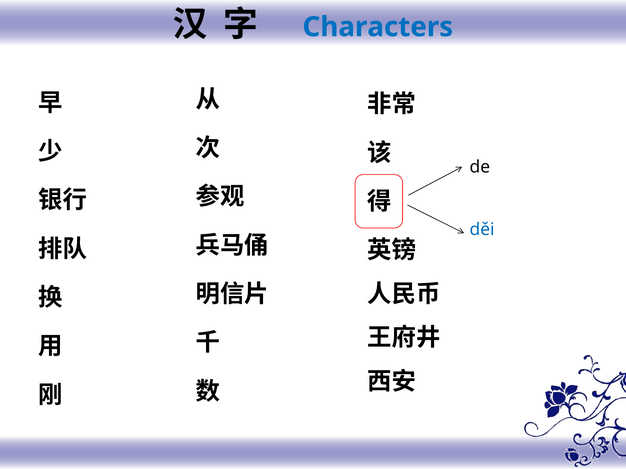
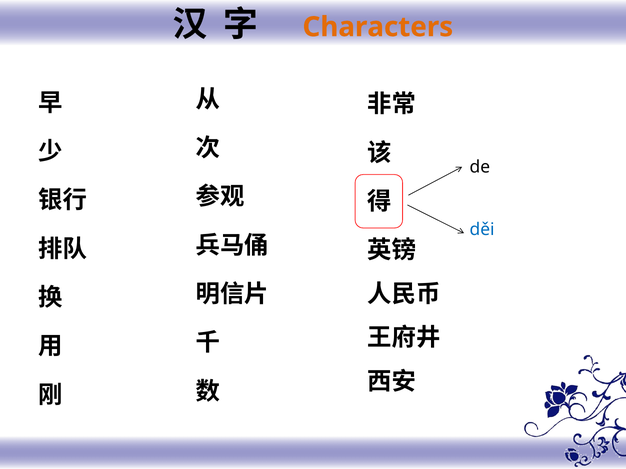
Characters colour: blue -> orange (378, 27)
